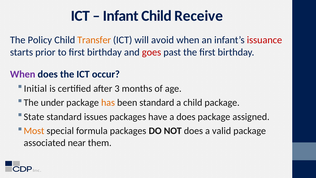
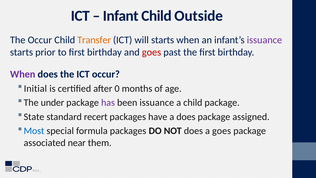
Receive: Receive -> Outside (199, 16)
The Policy: Policy -> Occur (40, 40)
will avoid: avoid -> starts (163, 40)
issuance colour: red -> purple (264, 40)
3: 3 -> 0 (117, 88)
has colour: orange -> purple (108, 103)
been standard: standard -> issuance (157, 103)
issues: issues -> recert (96, 117)
Most colour: orange -> blue (34, 131)
a valid: valid -> goes (222, 131)
